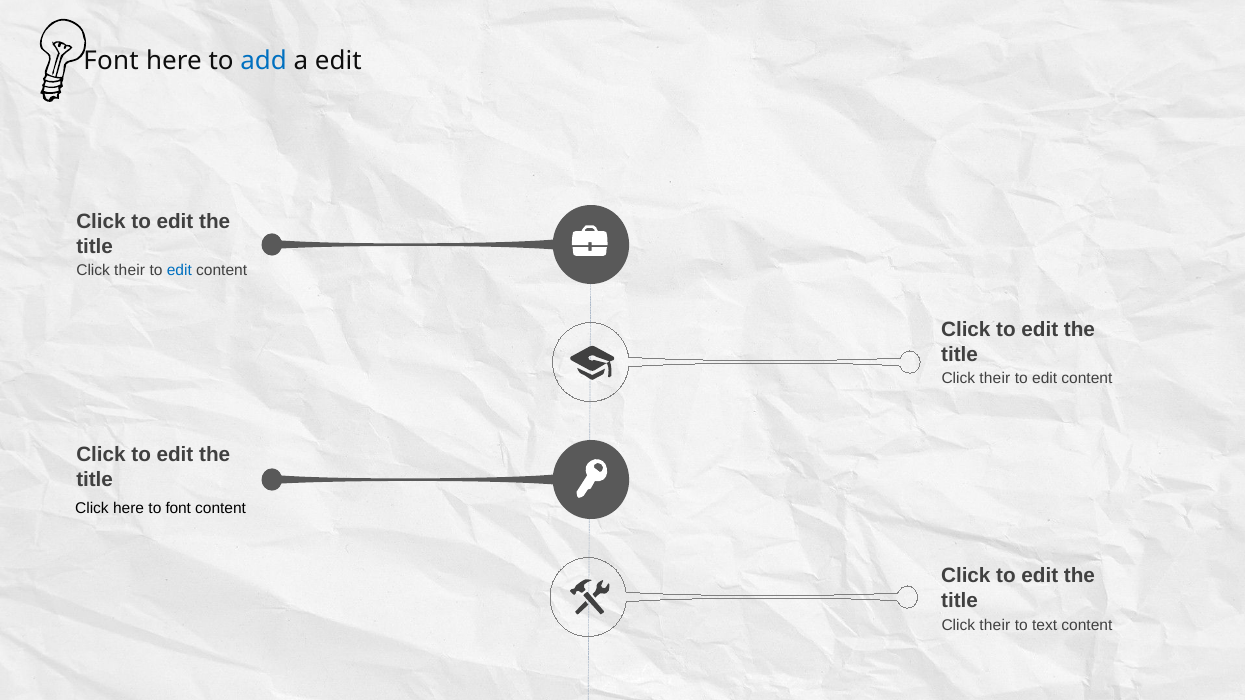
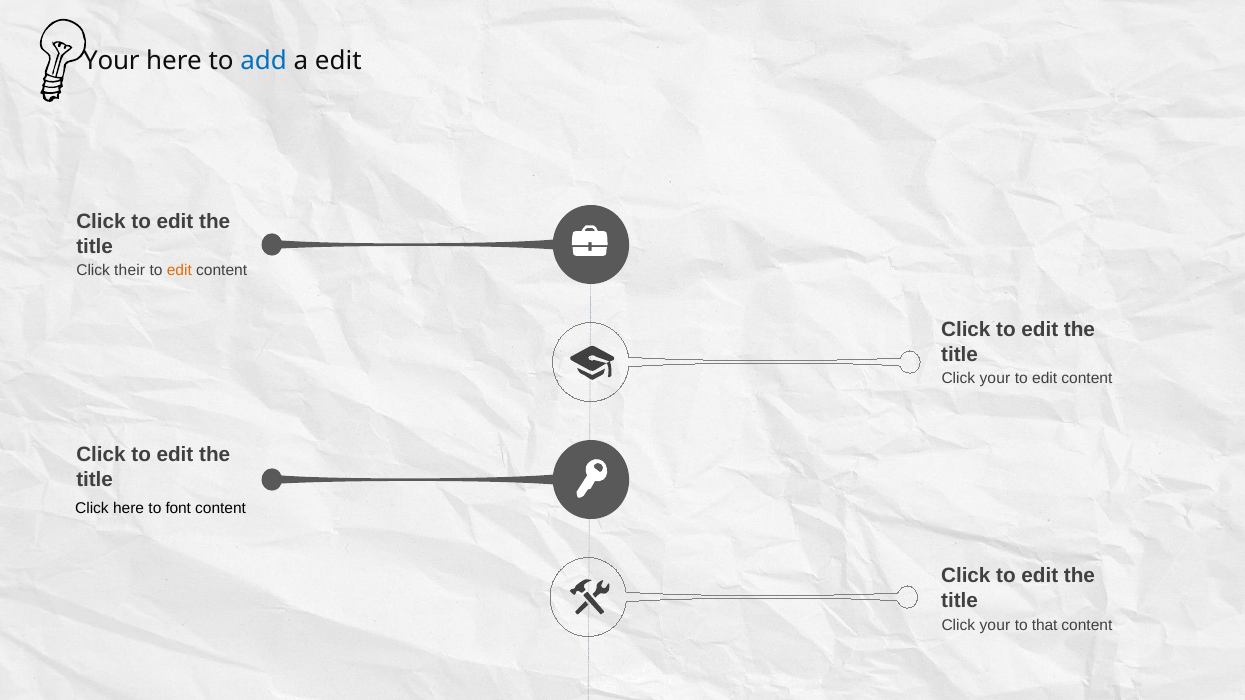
Font: Font -> Your (111, 61)
edit colour: blue -> orange (179, 271)
their: their -> your (995, 379)
their: their -> your (995, 625)
text: text -> that (1045, 625)
